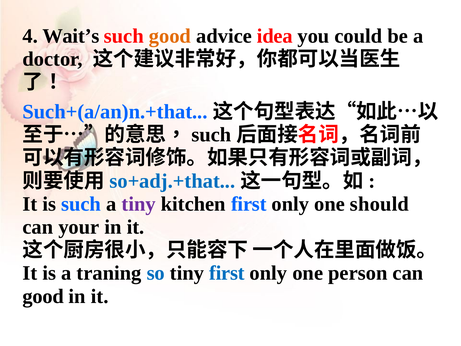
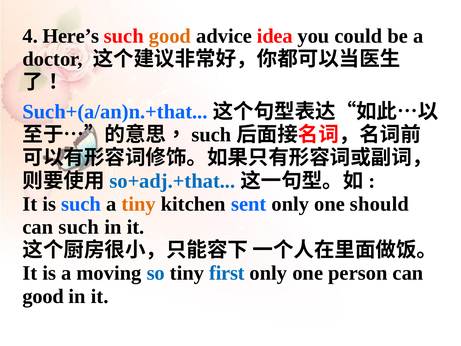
Wait’s: Wait’s -> Here’s (71, 36)
tiny colour: purple -> orange (139, 204)
kitchen first: first -> sent (249, 204)
can your: your -> such (79, 227)
traning: traning -> moving (109, 273)
